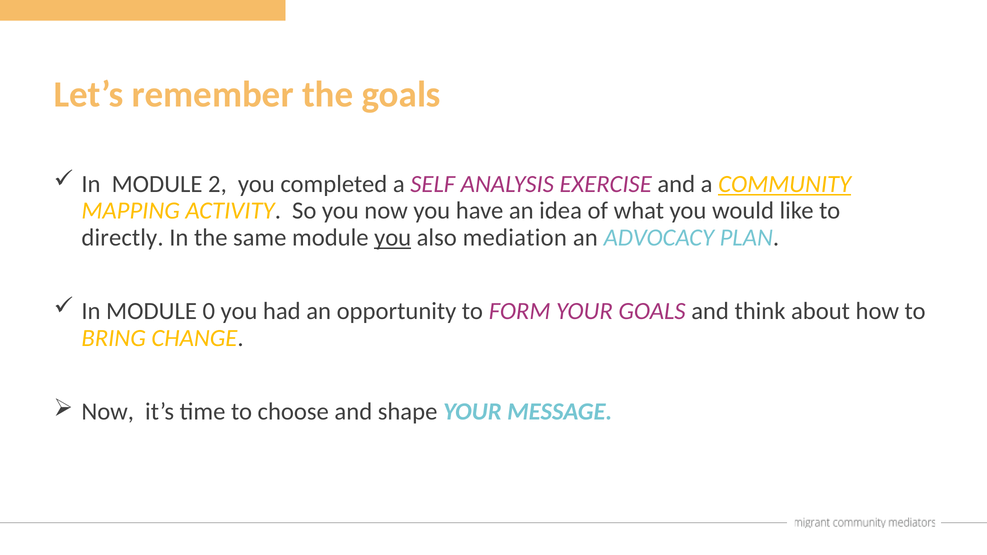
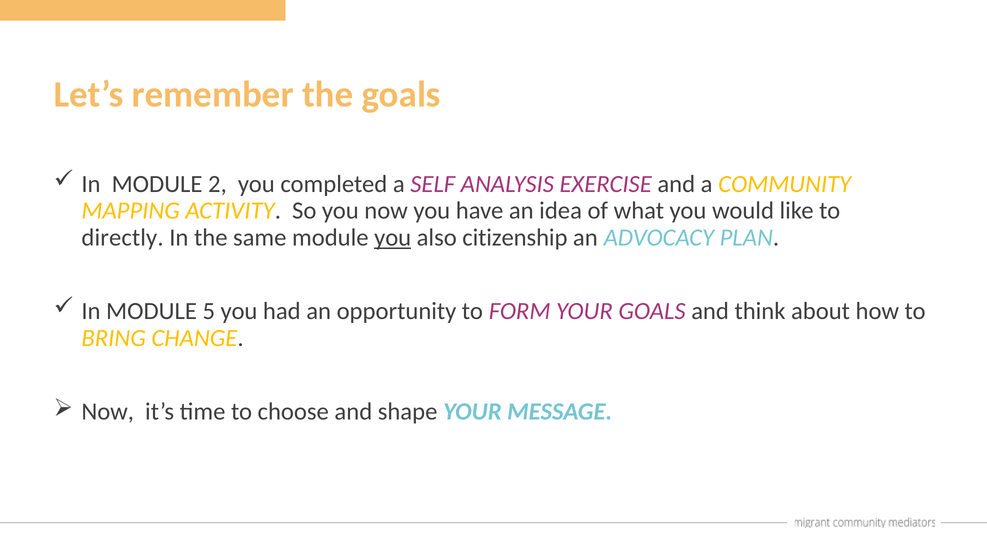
COMMUNITY underline: present -> none (785, 184)
mediation: mediation -> citizenship (515, 238)
0: 0 -> 5 (209, 311)
